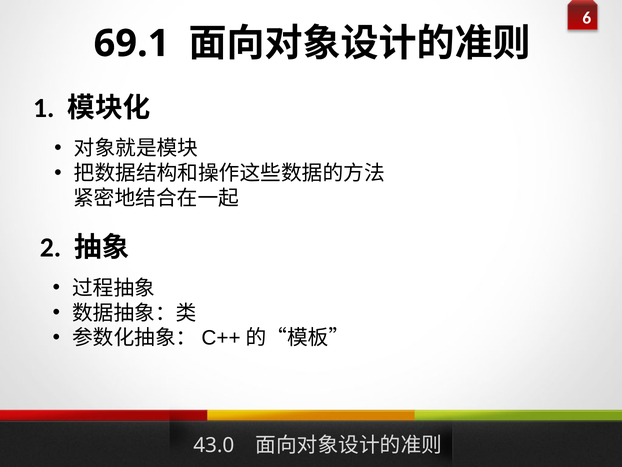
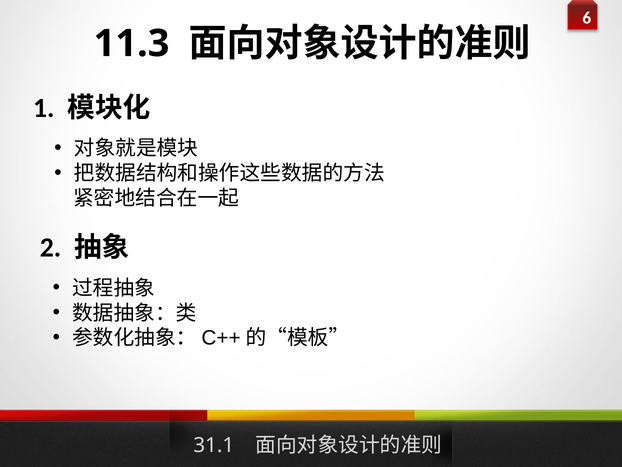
69.1: 69.1 -> 11.3 (132, 43)
43.0: 43.0 -> 31.1 (214, 445)
